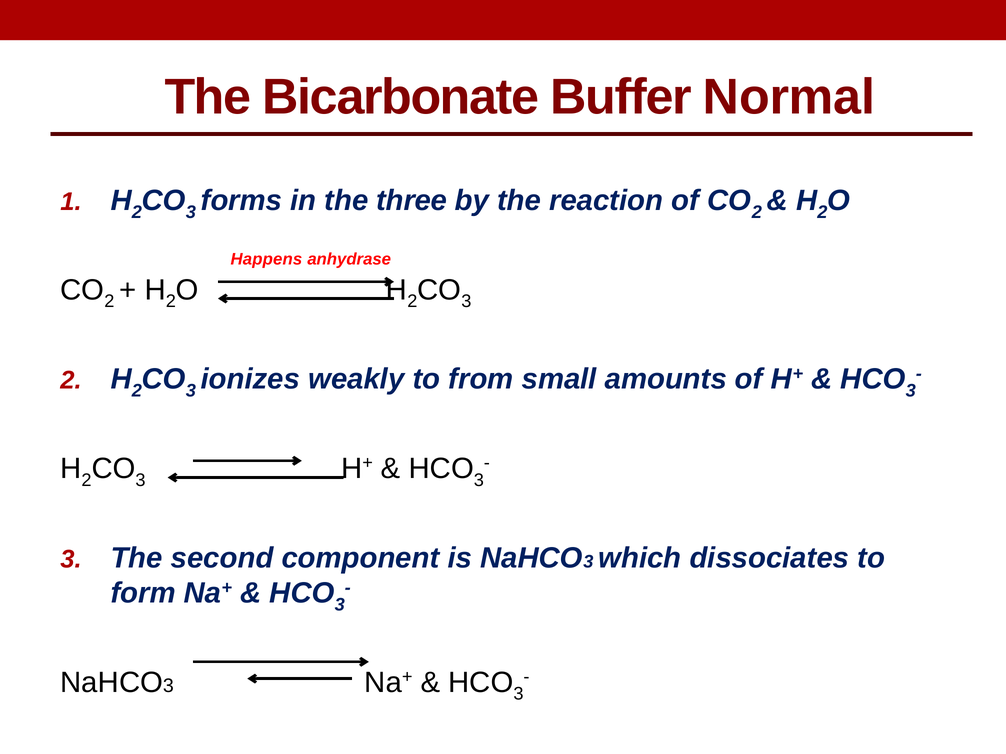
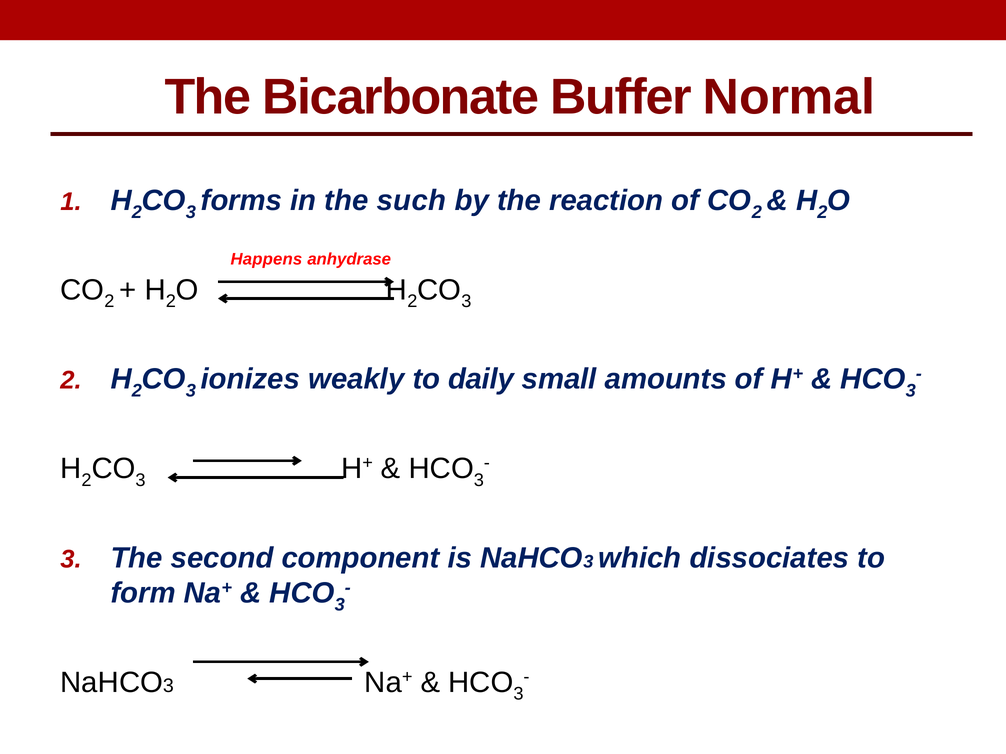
three: three -> such (411, 201)
from: from -> daily (481, 380)
